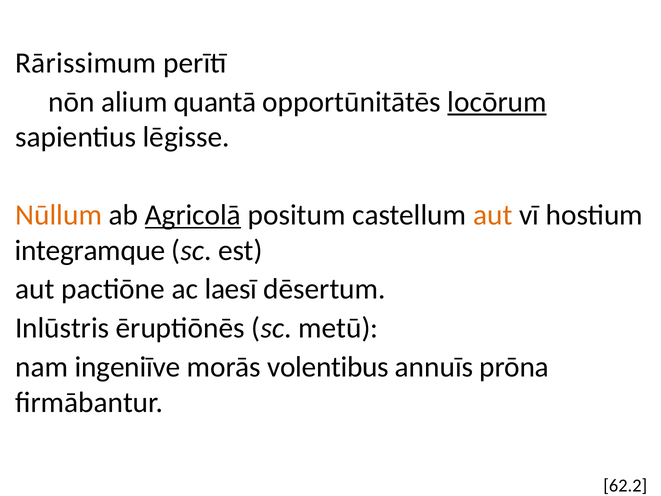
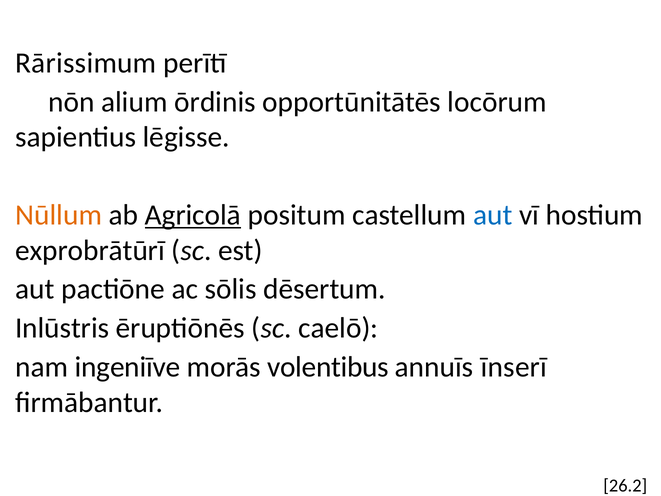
quantā: quantā -> ōrdinis (215, 102)
locōrum underline: present -> none (497, 102)
aut colour: orange -> blue (493, 215)
integramque: integramque -> exprobrātūrī (90, 250)
laesī: laesī -> sōlis (231, 289)
metū: metū -> caelō (338, 328)
prōna: prōna -> īnserī (514, 367)
62.2: 62.2 -> 26.2 (625, 485)
